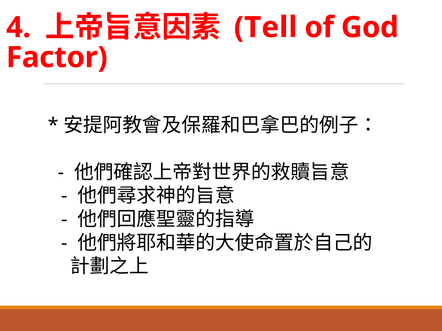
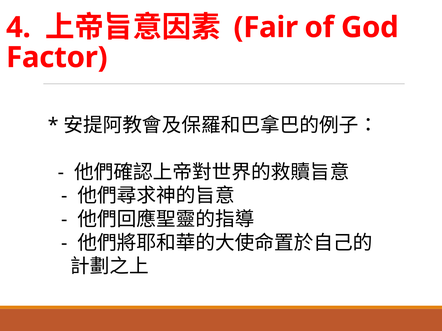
Tell: Tell -> Fair (266, 27)
